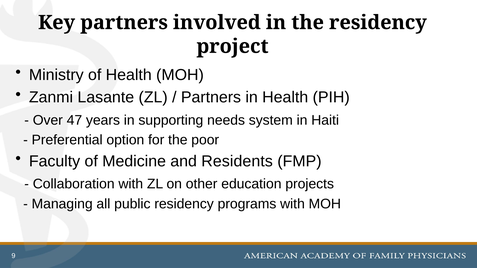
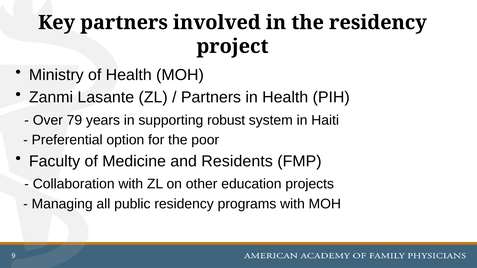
47: 47 -> 79 (74, 120)
needs: needs -> robust (226, 120)
